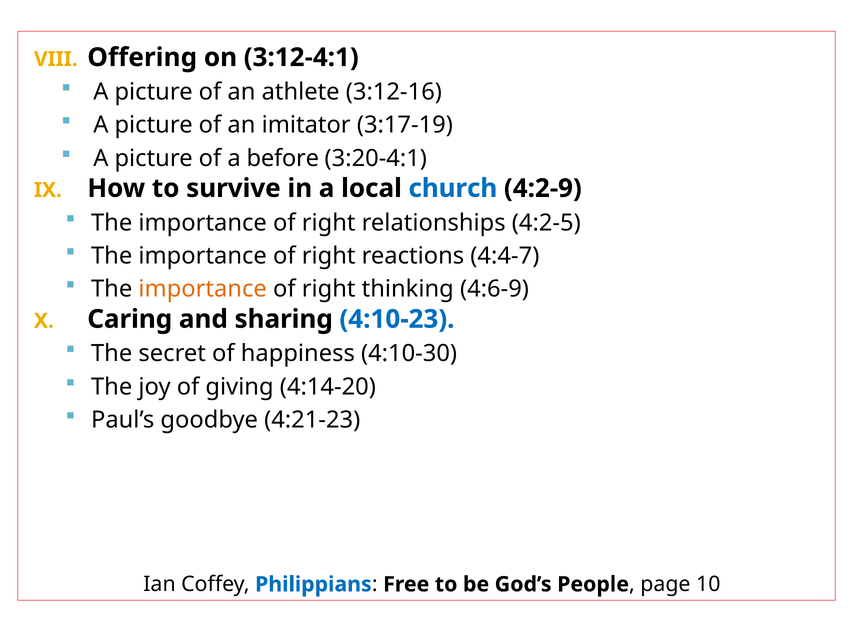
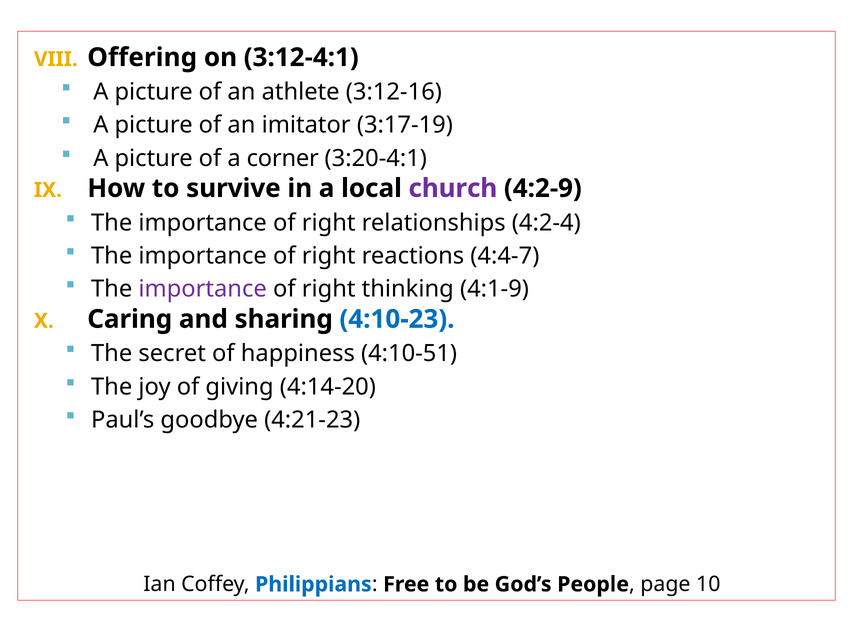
before: before -> corner (283, 158)
church colour: blue -> purple (453, 188)
4:2-5: 4:2-5 -> 4:2-4 (546, 223)
importance colour: orange -> purple (203, 289)
4:6-9: 4:6-9 -> 4:1-9 (494, 289)
4:10-30: 4:10-30 -> 4:10-51 (409, 353)
